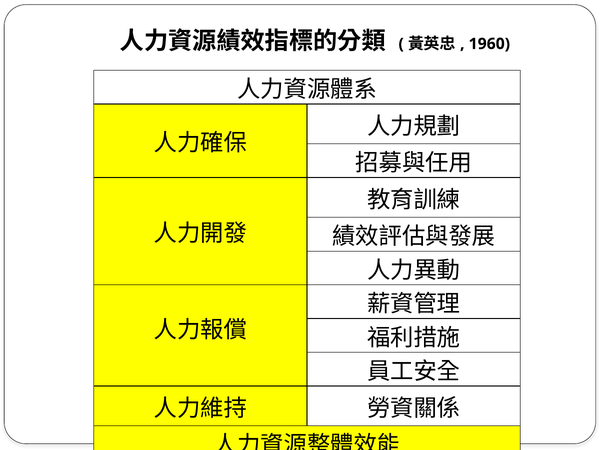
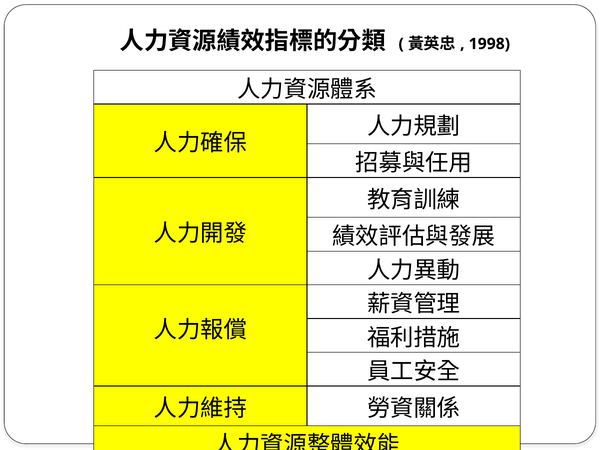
1960: 1960 -> 1998 (489, 44)
